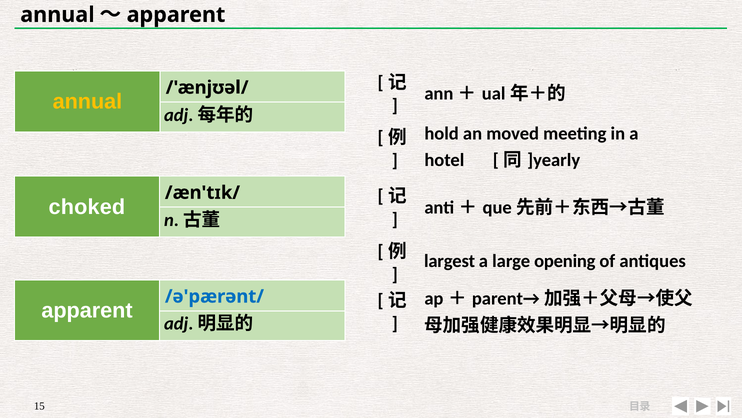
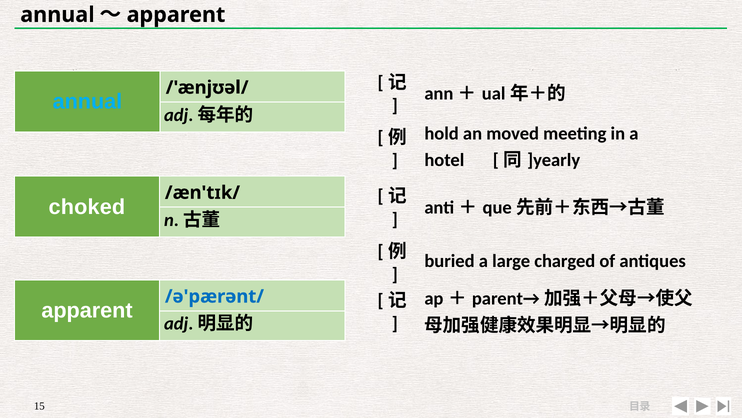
annual colour: yellow -> light blue (87, 102)
largest: largest -> buried (450, 261)
opening: opening -> charged (565, 261)
